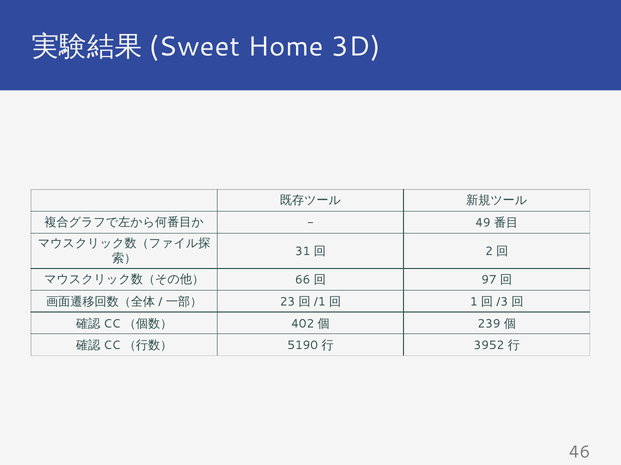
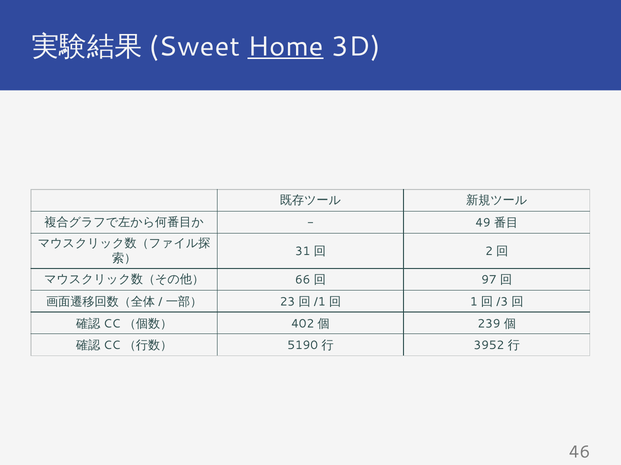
Home underline: none -> present (286, 47)
